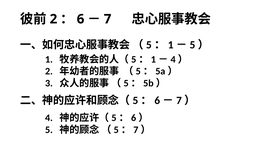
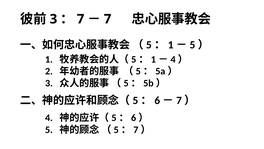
2: 2 -> 3 (53, 19)
6: 6 -> 7 (81, 19)
